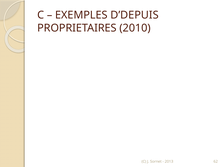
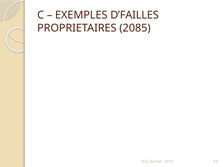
D’DEPUIS: D’DEPUIS -> D’FAILLES (135, 15)
2010: 2010 -> 2085 (135, 28)
